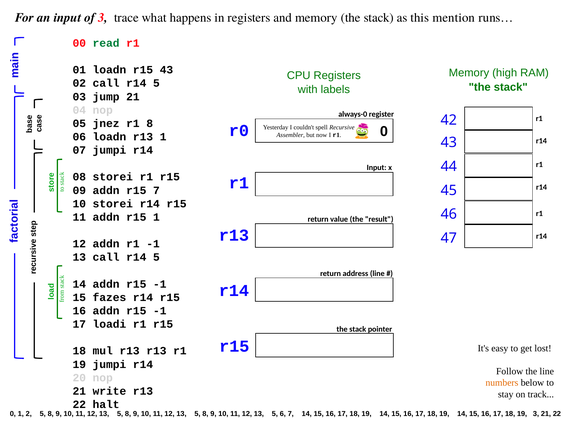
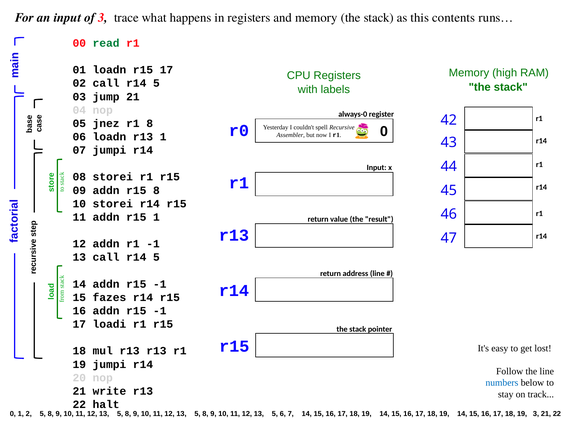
mention: mention -> contents (454, 18)
r15 43: 43 -> 17 (166, 70)
r15 7: 7 -> 8 (156, 191)
numbers colour: orange -> blue (502, 383)
